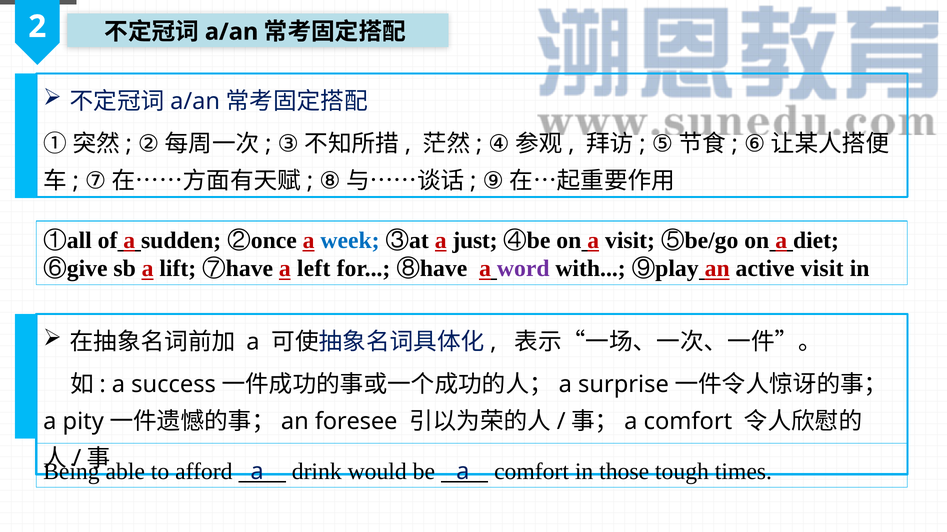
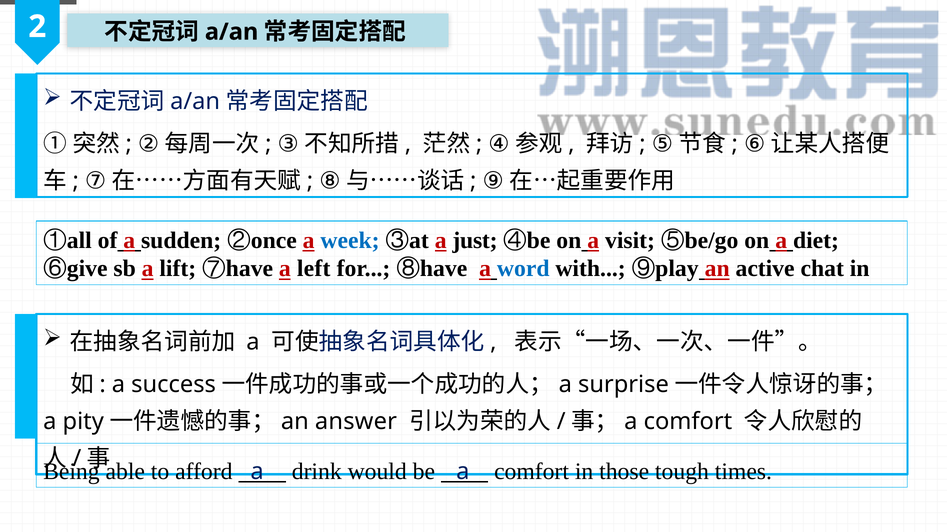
word colour: purple -> blue (523, 269)
active visit: visit -> chat (822, 269)
foresee: foresee -> answer (356, 422)
